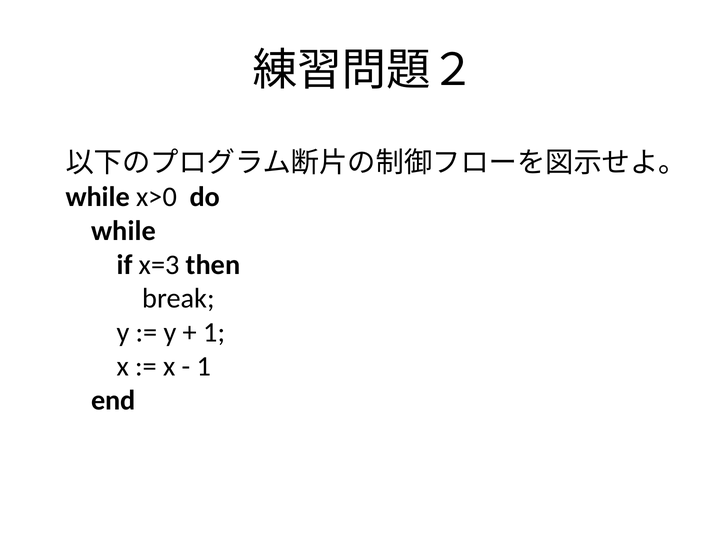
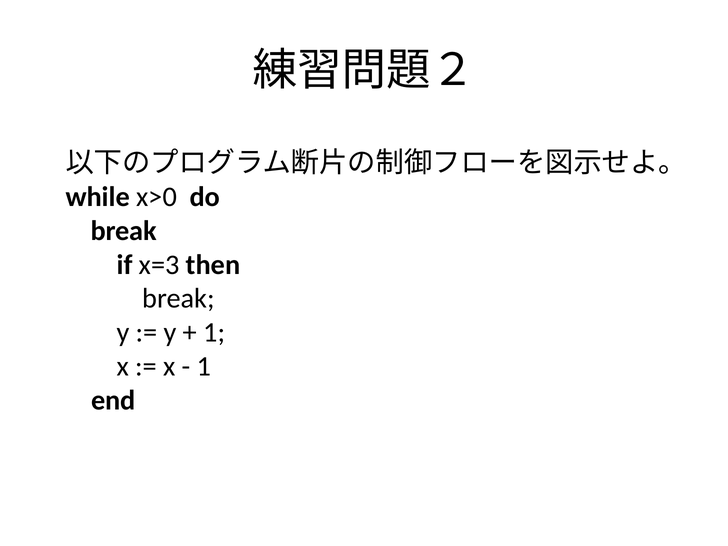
while: while -> break (124, 231)
